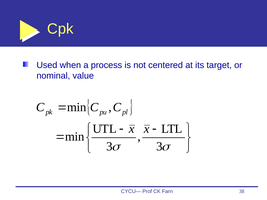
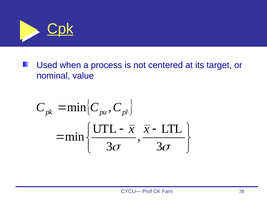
Cpk underline: none -> present (60, 29)
